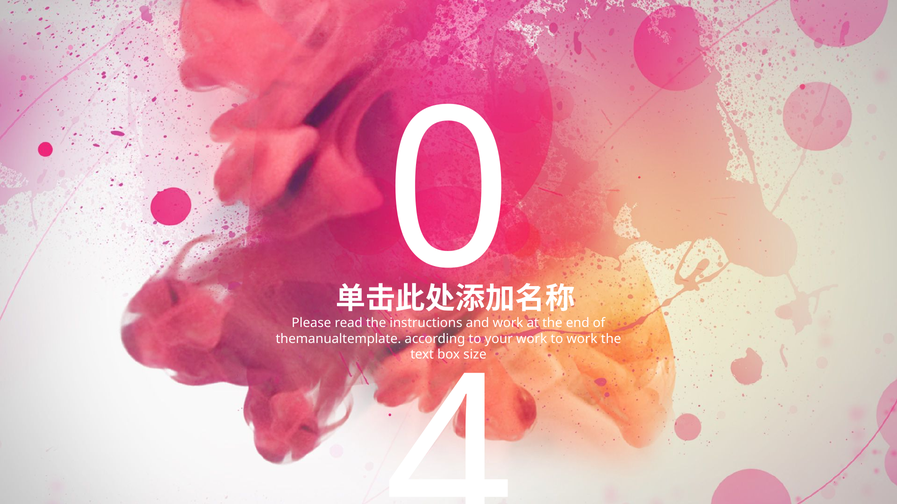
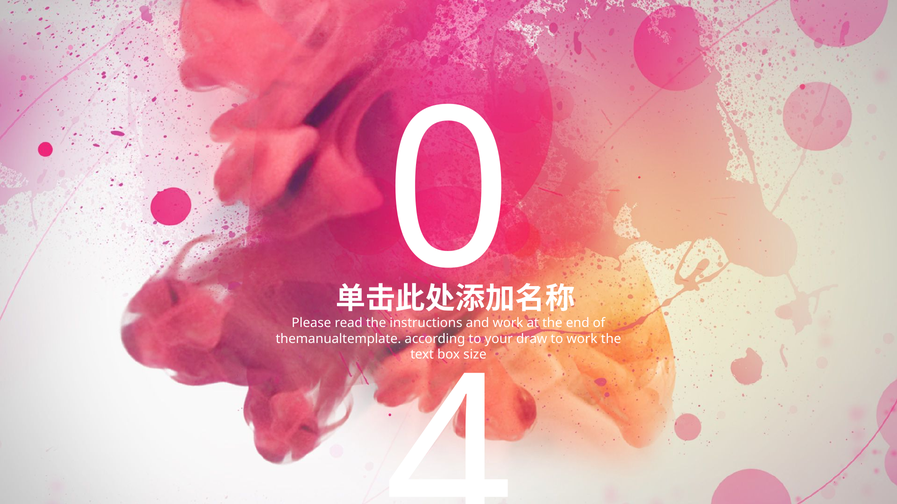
work: work -> draw (532, 339)
